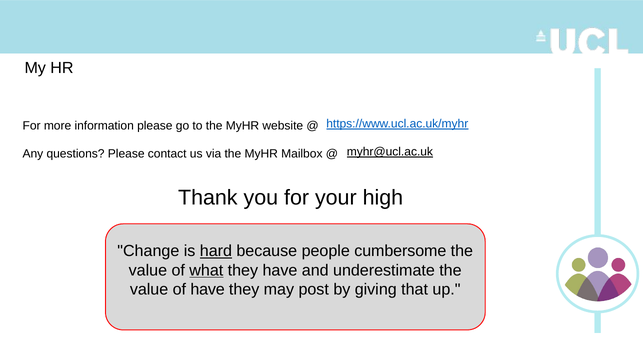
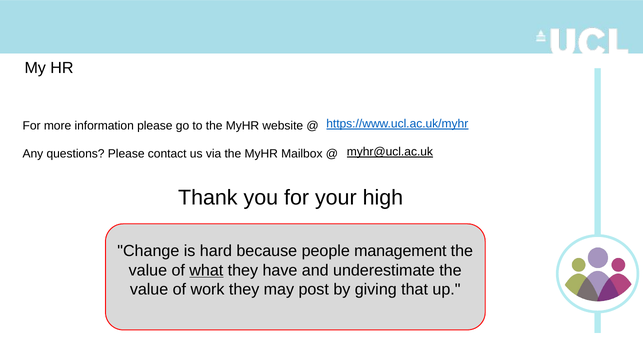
hard underline: present -> none (216, 252)
cumbersome: cumbersome -> management (400, 252)
of have: have -> work (208, 290)
